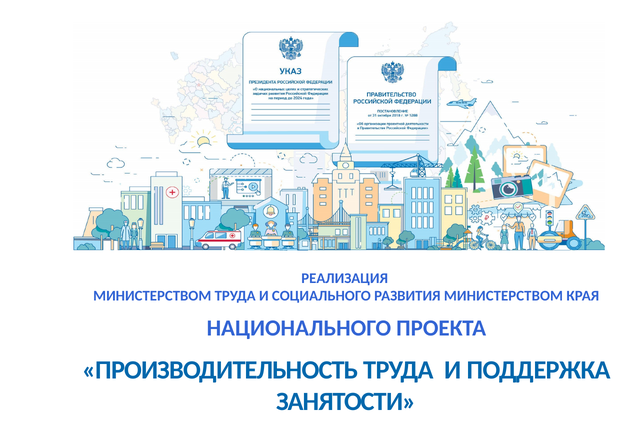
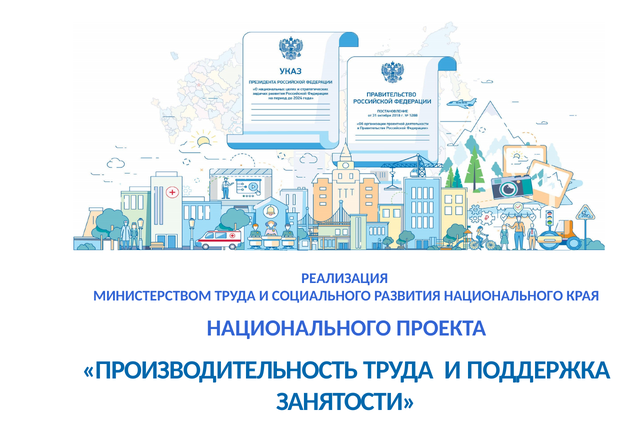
РАЗВИТИЯ МИНИСТЕРСТВОМ: МИНИСТЕРСТВОМ -> НАЦИОНАЛЬНОГО (504, 296)
